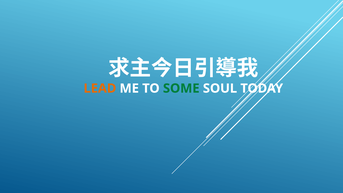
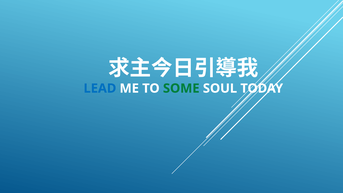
LEAD colour: orange -> blue (100, 88)
